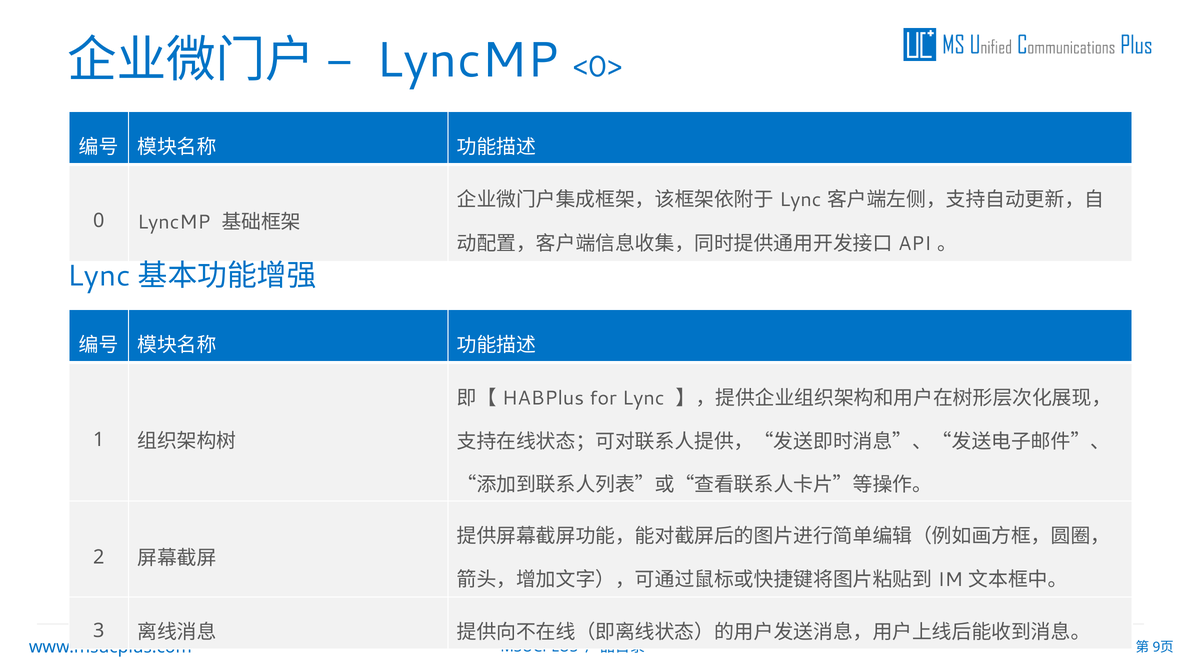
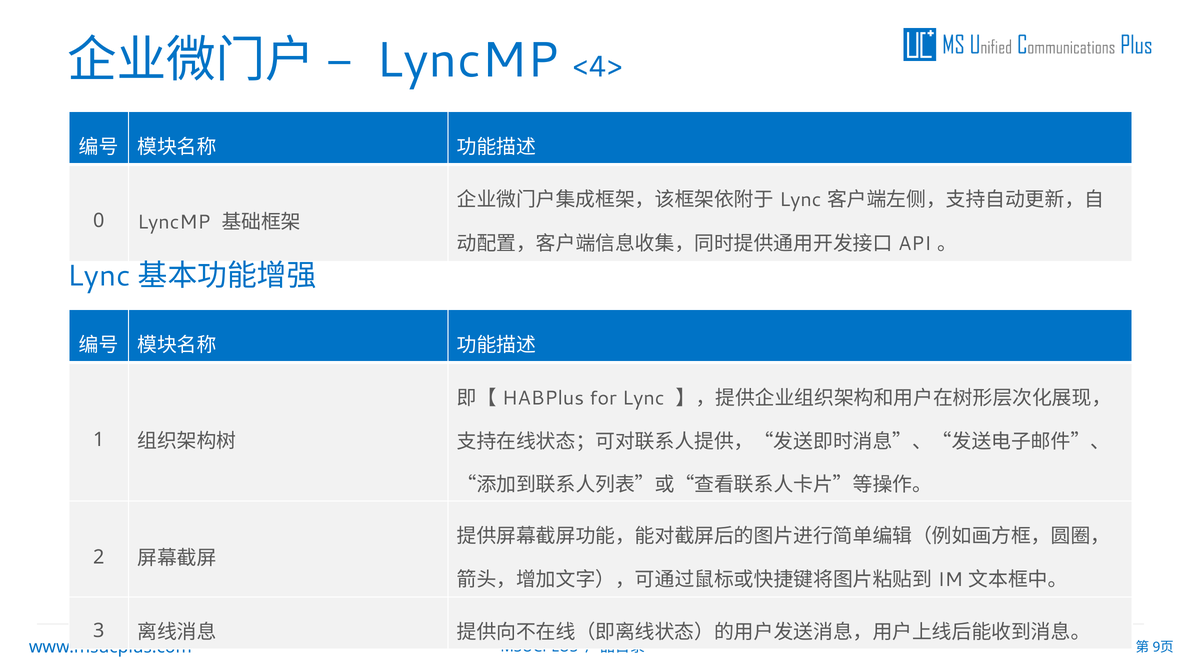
<0>: <0> -> <4> (598, 67)
